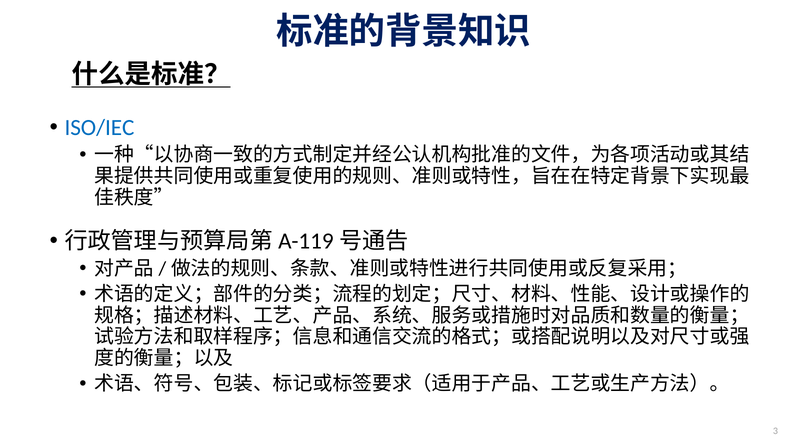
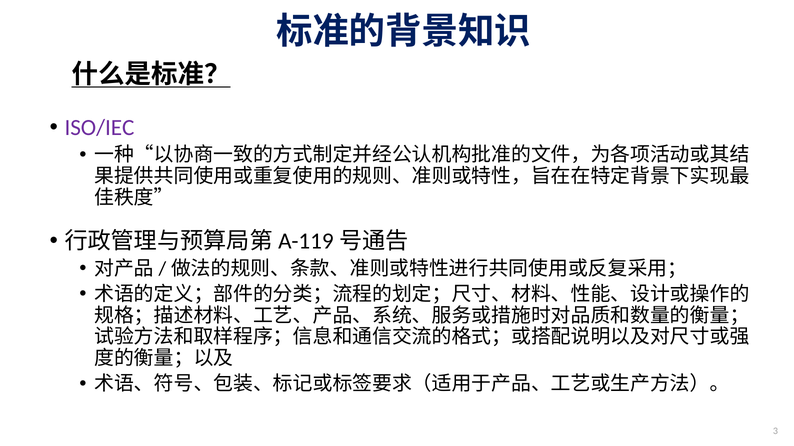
ISO/IEC colour: blue -> purple (99, 128)
